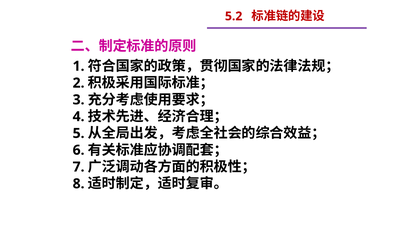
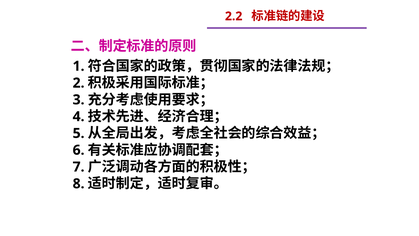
5.2: 5.2 -> 2.2 (234, 16)
